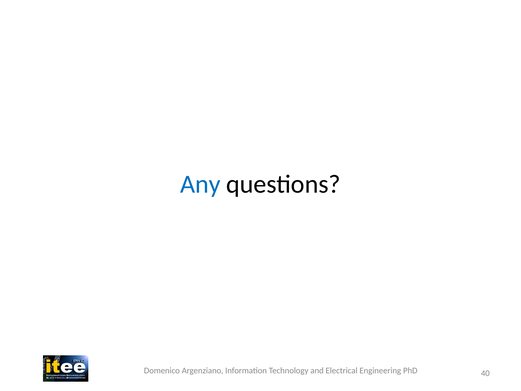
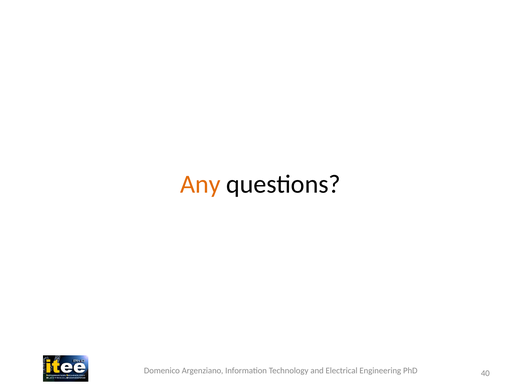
Any colour: blue -> orange (200, 184)
